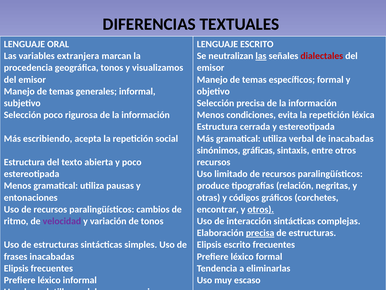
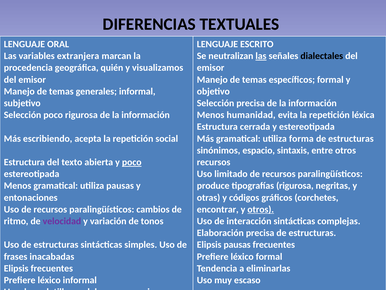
dialectales colour: red -> black (322, 56)
geográfica tonos: tonos -> quién (112, 68)
condiciones: condiciones -> humanidad (251, 115)
verbal: verbal -> forma (301, 138)
inacabadas: inacabadas -> estructuras (351, 138)
gráficas: gráficas -> espacio (259, 150)
poco underline: none -> present (132, 162)
tipografías relación: relación -> rigurosa (295, 185)
precisa underline: present -> none (260, 233)
Elipsis escrito: escrito -> pausas (237, 244)
